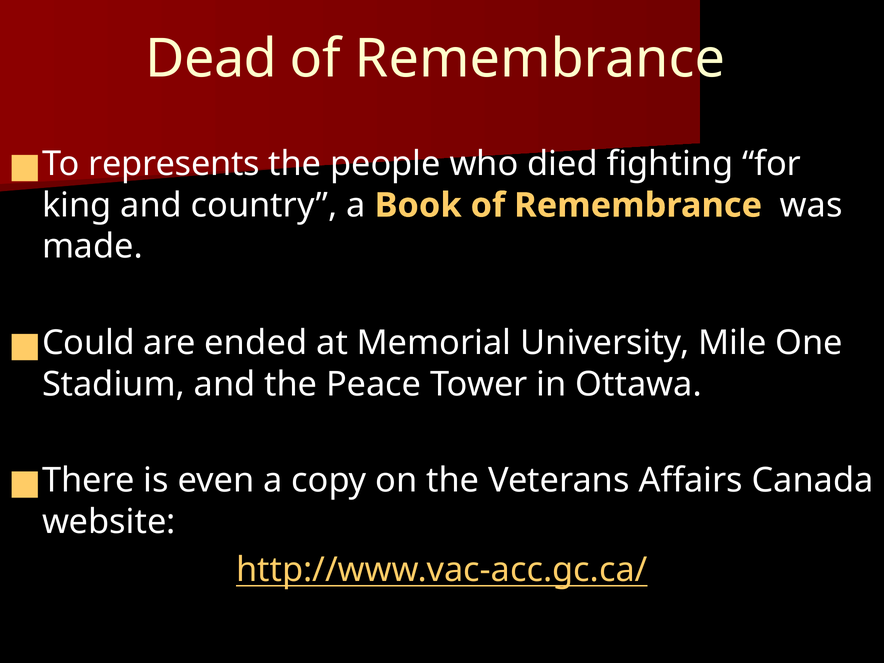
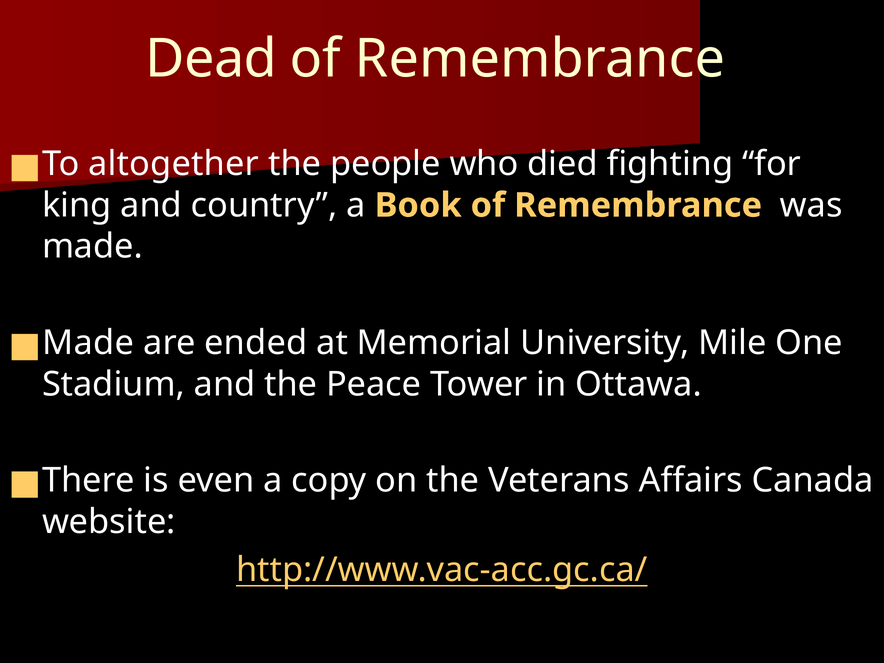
represents: represents -> altogether (174, 164)
Could: Could -> Made (88, 343)
